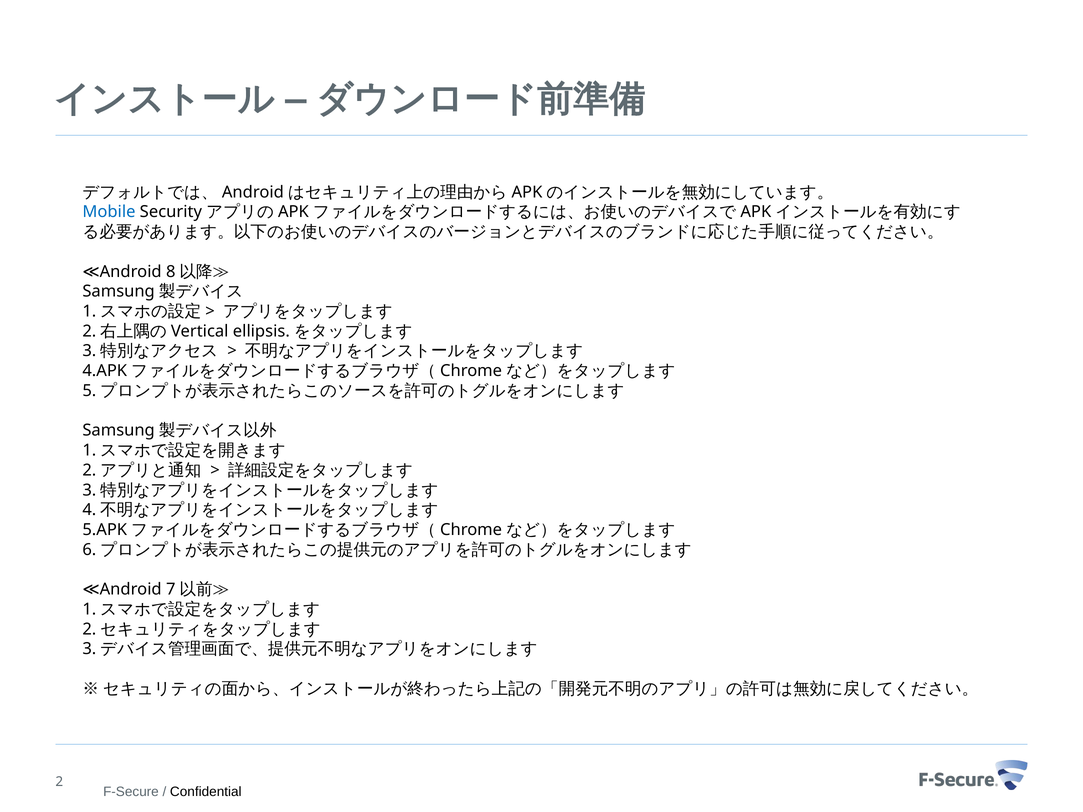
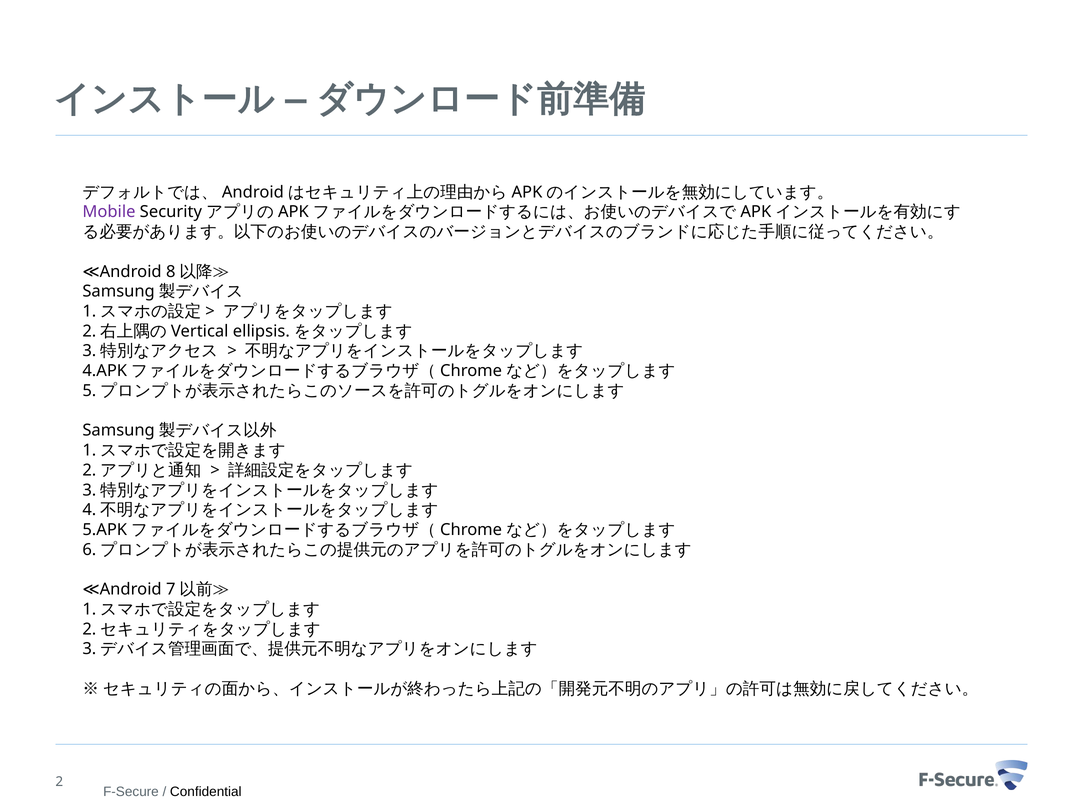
Mobile colour: blue -> purple (109, 212)
